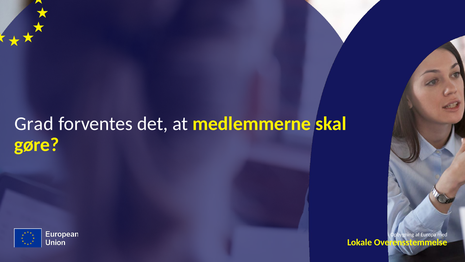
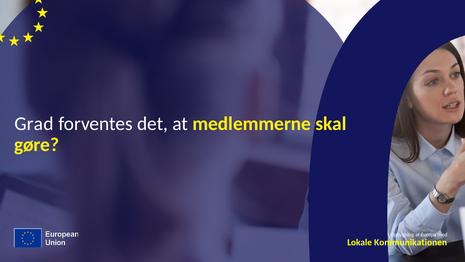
Overensstemmelse: Overensstemmelse -> Kommunikationen (411, 242)
